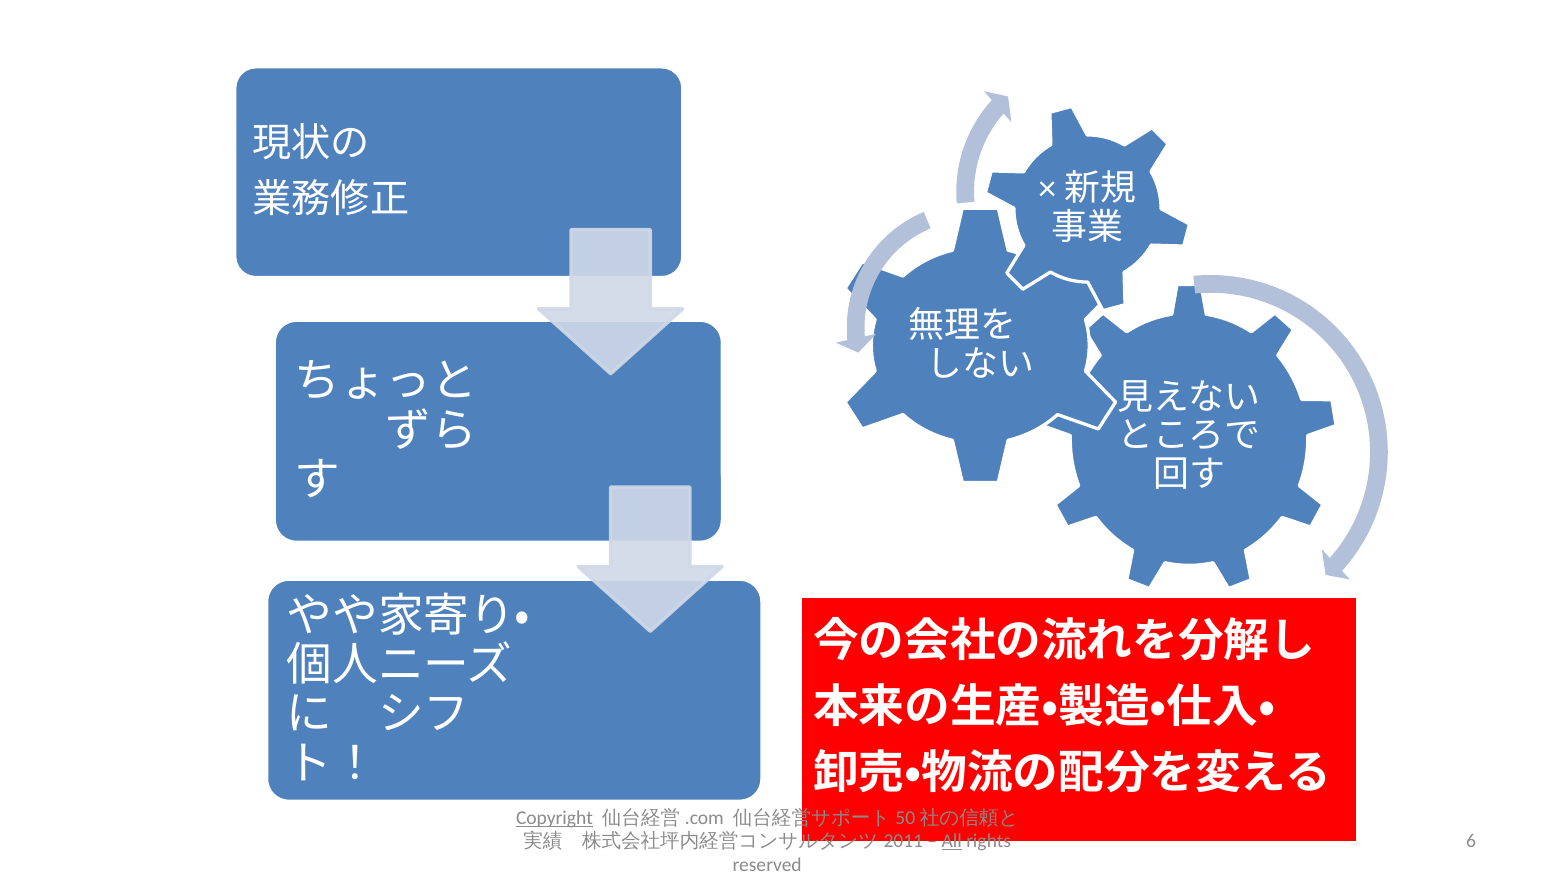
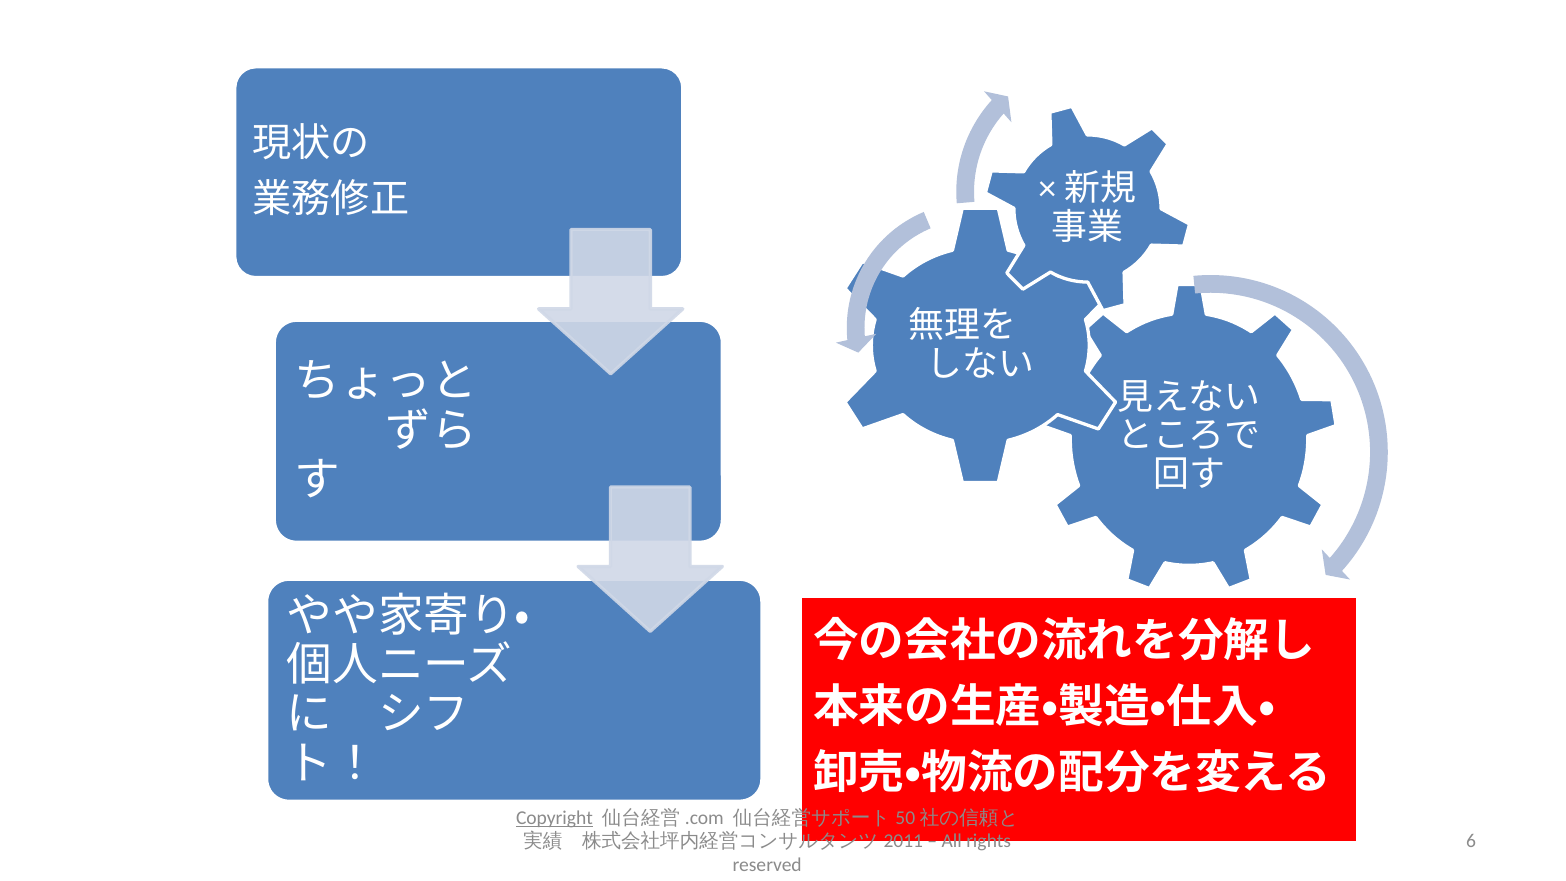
All underline: present -> none (952, 841)
